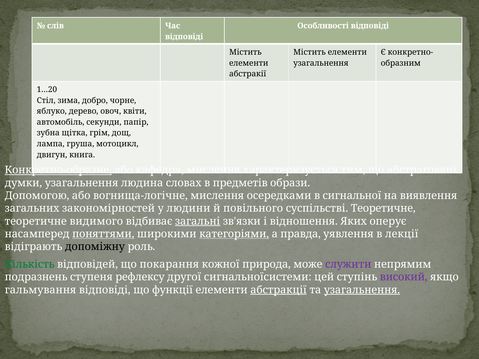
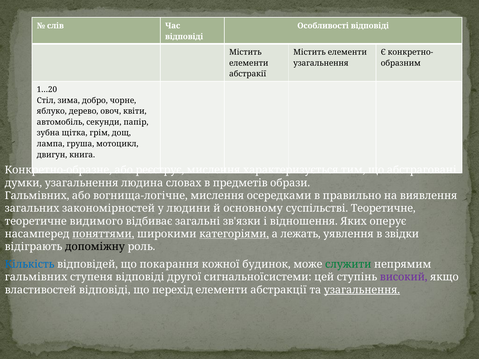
Конкретно-образне underline: present -> none (58, 170)
кафедра: кафедра -> реєструє (160, 170)
Допомогою: Допомогою -> Гальмівних (37, 196)
сигнальної: сигнальної -> правильно (352, 196)
повільного: повільного -> основному (253, 209)
загальні underline: present -> none (198, 221)
правда: правда -> лежать (301, 234)
лекції: лекції -> звідки (402, 234)
Кількість colour: green -> blue (30, 265)
природа: природа -> будинок (266, 265)
служити colour: purple -> green (348, 265)
подразнень: подразнень -> гальмівних (36, 277)
ступеня рефлексу: рефлексу -> відповіді (140, 277)
гальмування: гальмування -> властивостей (41, 290)
функції: функції -> перехід (173, 290)
абстракції underline: present -> none (279, 290)
